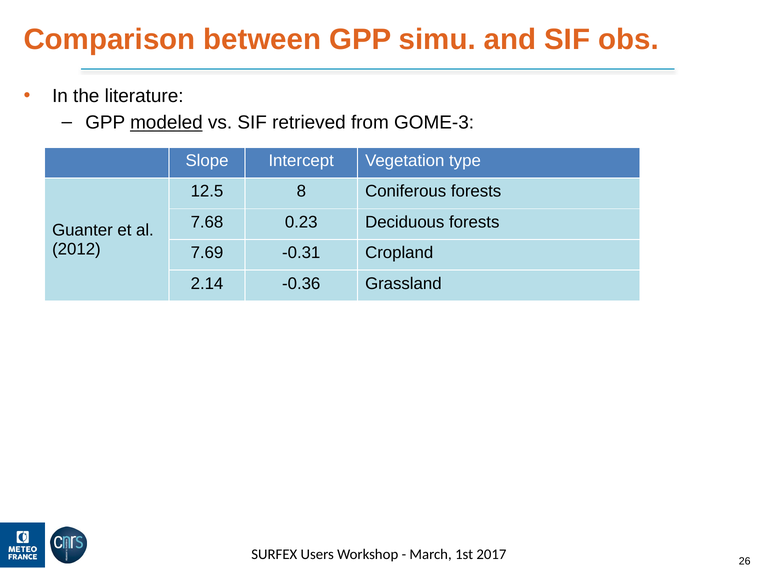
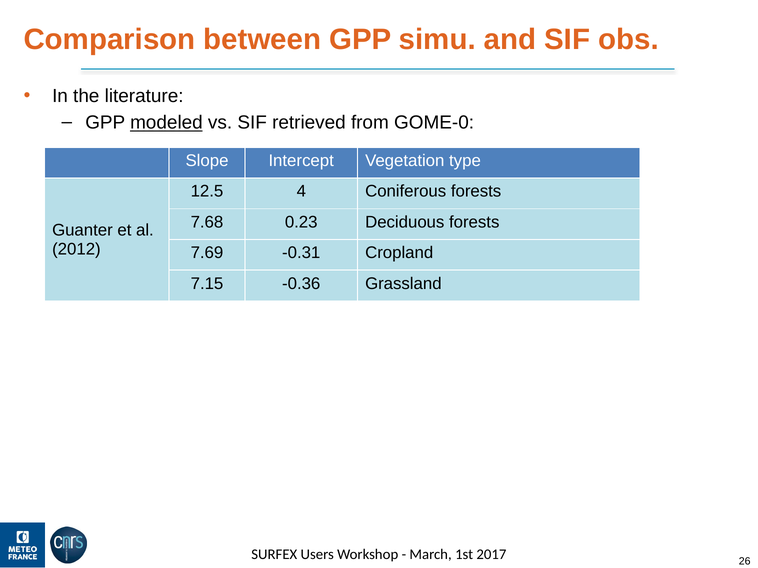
GOME-3: GOME-3 -> GOME-0 (434, 123)
8: 8 -> 4 (301, 192)
2.14: 2.14 -> 7.15 (207, 284)
